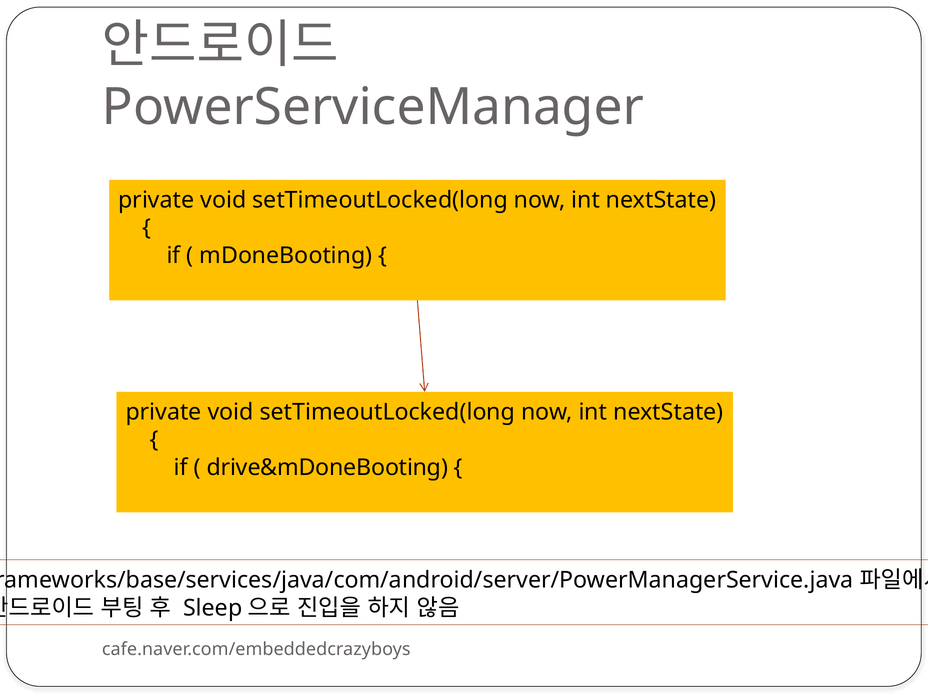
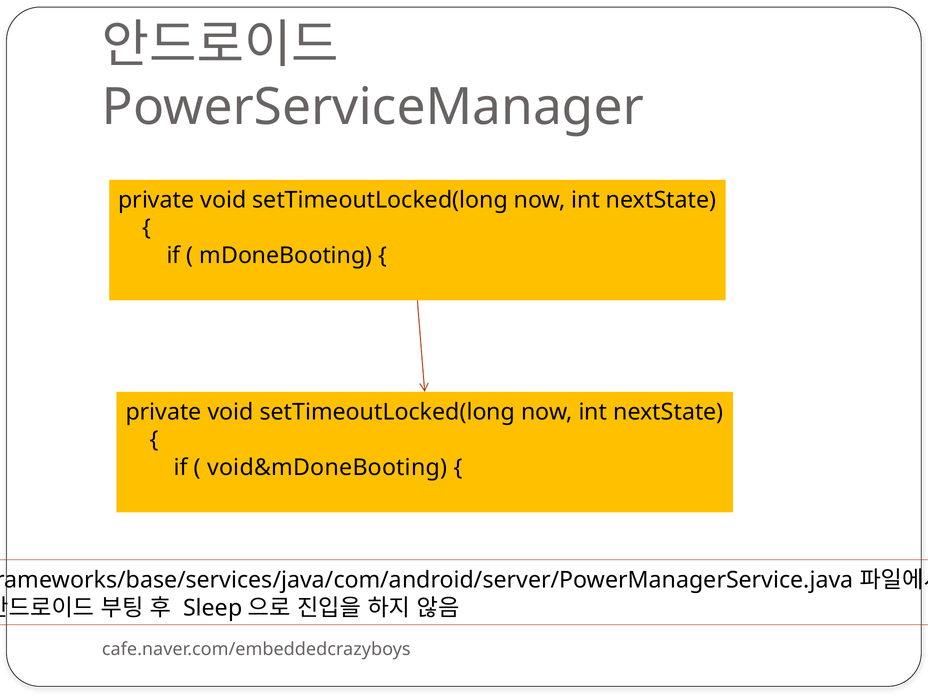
drive&mDoneBooting: drive&mDoneBooting -> void&mDoneBooting (327, 468)
